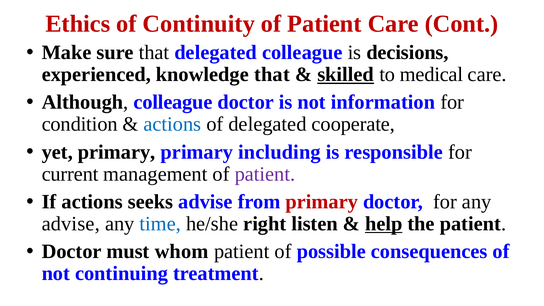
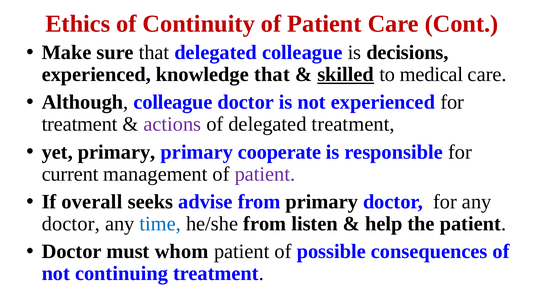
not information: information -> experienced (383, 102)
condition: condition -> treatment (80, 124)
actions colour: blue -> purple (172, 124)
delegated cooperate: cooperate -> treatment (353, 124)
including: including -> cooperate (280, 152)
If actions: actions -> overall (92, 202)
primary colour: red -> black (322, 202)
advise: advise -> doctor (71, 224)
he/she right: right -> from (265, 224)
help underline: present -> none (384, 224)
